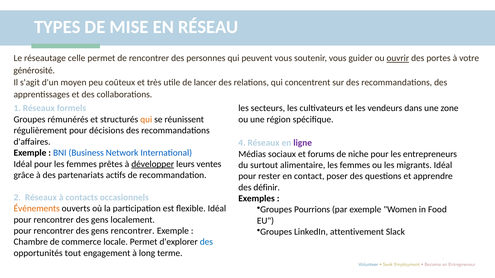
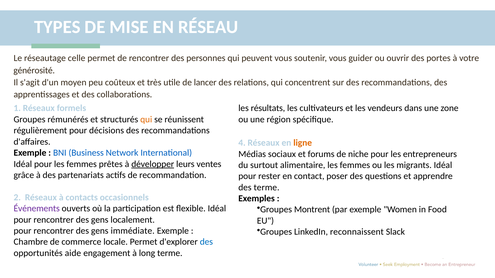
ouvrir underline: present -> none (398, 58)
secteurs: secteurs -> résultats (268, 108)
ligne colour: purple -> orange (303, 143)
des définir: définir -> terme (267, 188)
Pourrions: Pourrions -> Montrent (312, 210)
Événements colour: orange -> purple (37, 209)
attentivement: attentivement -> reconnaissent (357, 232)
gens rencontrer: rencontrer -> immédiate (133, 231)
tout: tout -> aide (73, 253)
